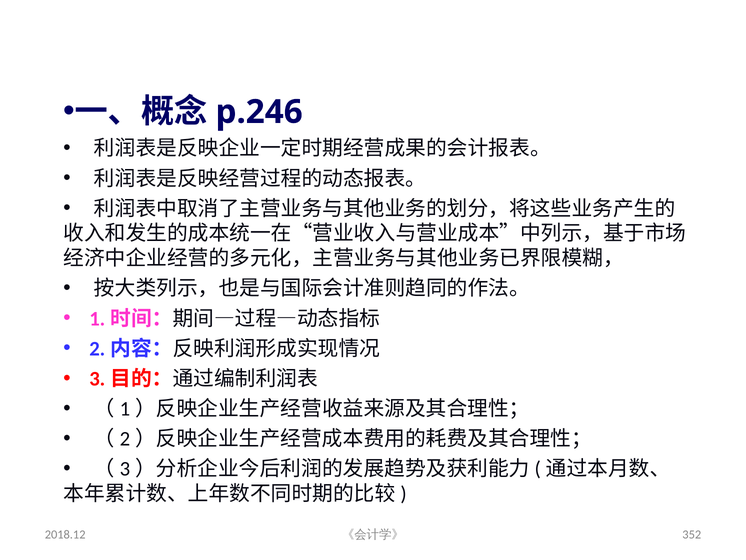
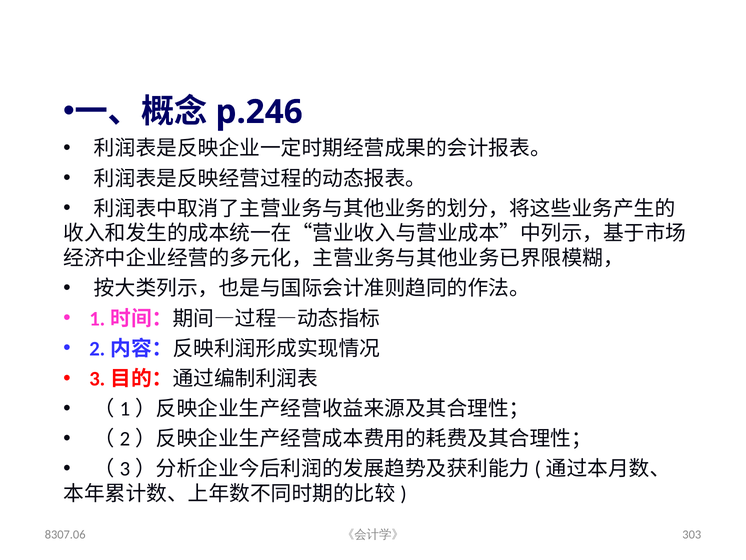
2018.12: 2018.12 -> 8307.06 (65, 534)
352: 352 -> 303 (692, 534)
